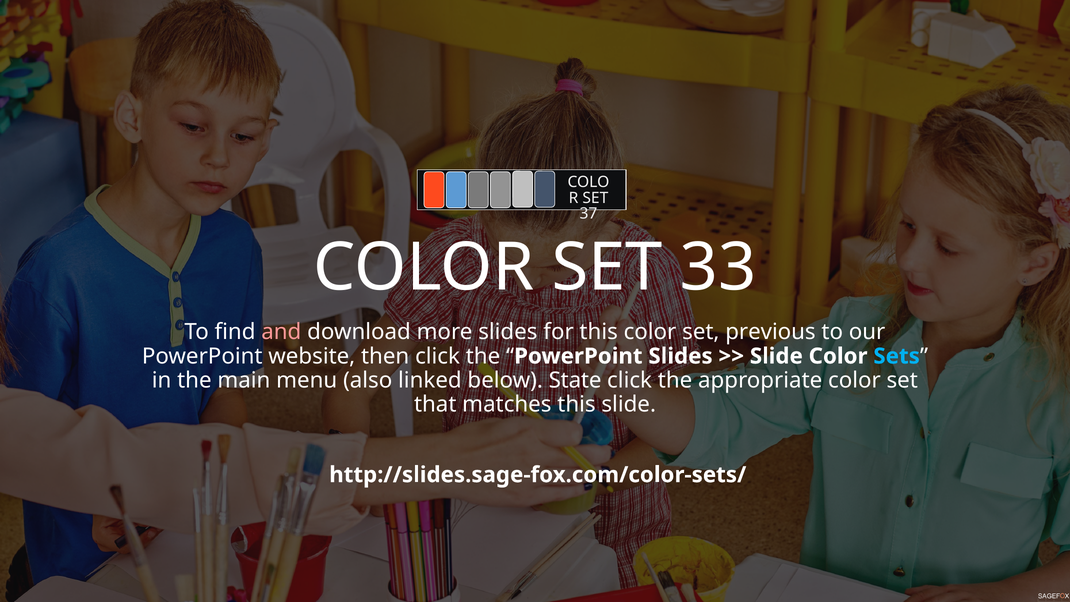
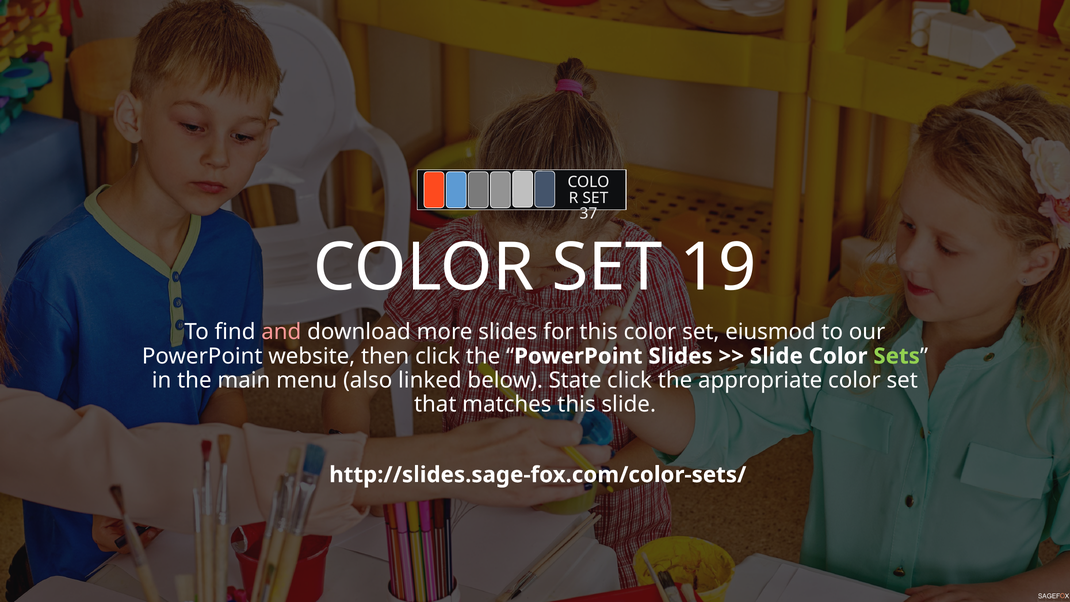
33: 33 -> 19 (718, 267)
previous: previous -> eiusmod (770, 332)
Sets colour: light blue -> light green (897, 356)
